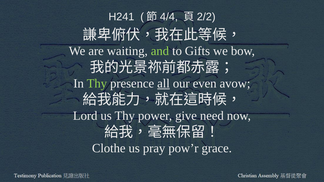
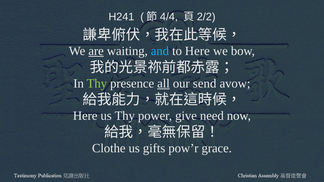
are underline: none -> present (96, 51)
and colour: light green -> light blue (160, 51)
to Gifts: Gifts -> Here (197, 51)
even: even -> send (205, 83)
Lord: Lord -> Here (85, 116)
pray: pray -> gifts (154, 148)
